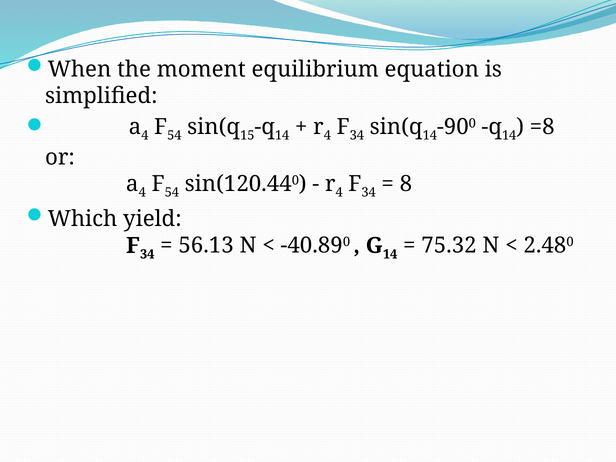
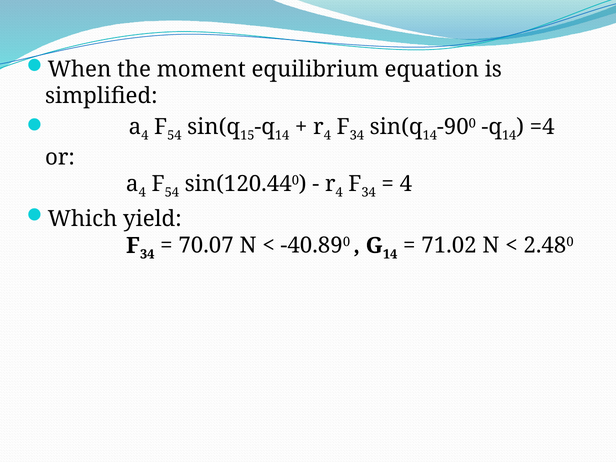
=8: =8 -> =4 (542, 127)
8: 8 -> 4 (406, 184)
56.13: 56.13 -> 70.07 (206, 246)
75.32: 75.32 -> 71.02 (449, 246)
